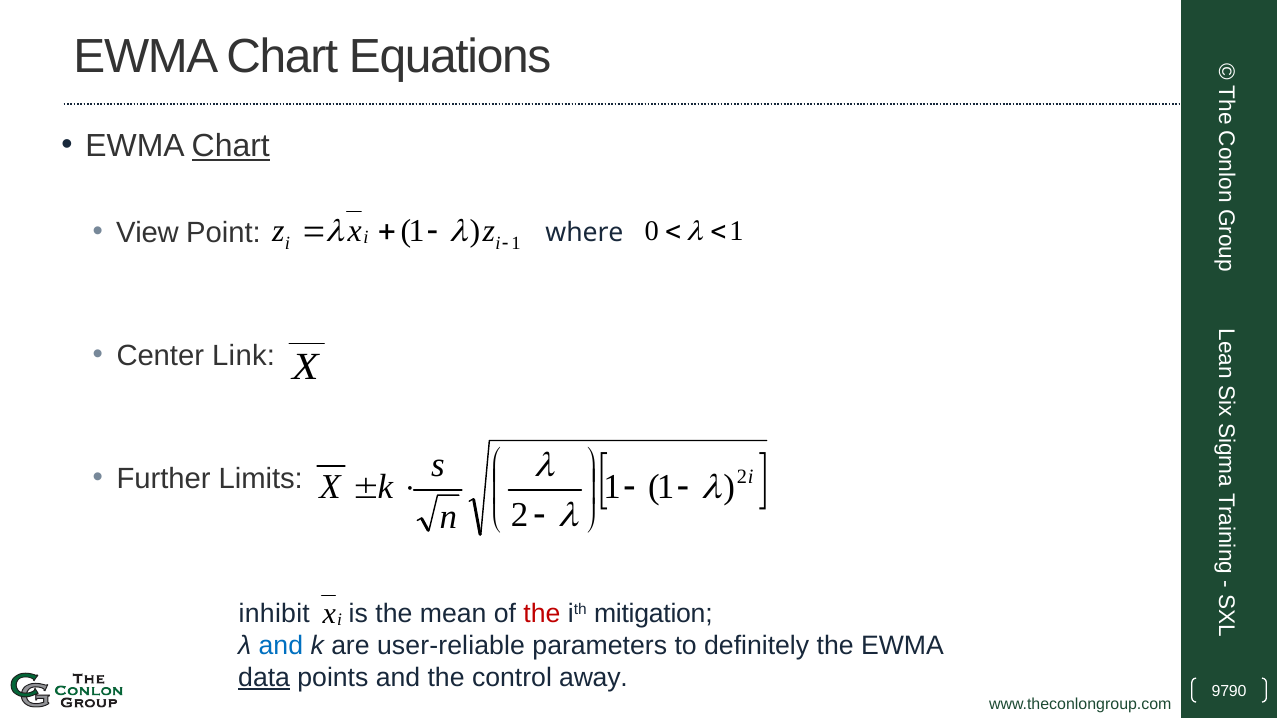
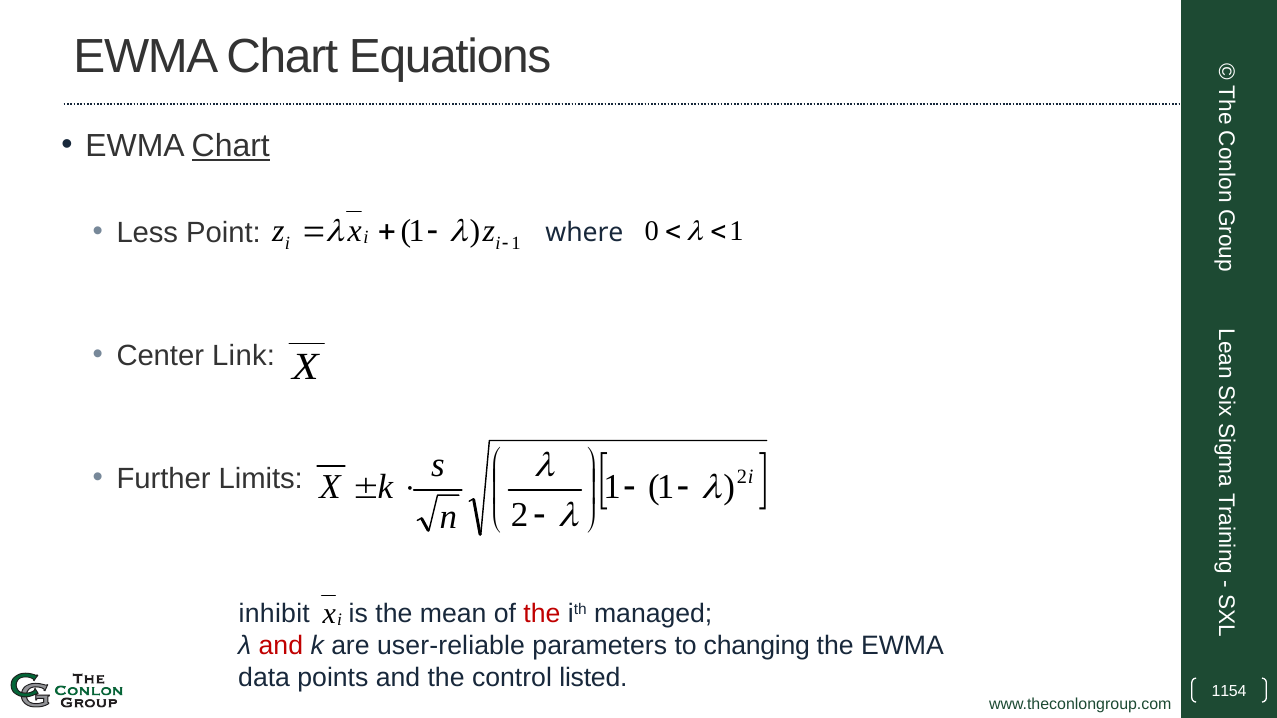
View: View -> Less (147, 233)
mitigation: mitigation -> managed (653, 614)
and colour: blue -> red (281, 646)
definitely: definitely -> changing (757, 646)
data underline: present -> none (264, 678)
away: away -> listed (593, 678)
9790: 9790 -> 1154 (1229, 691)
